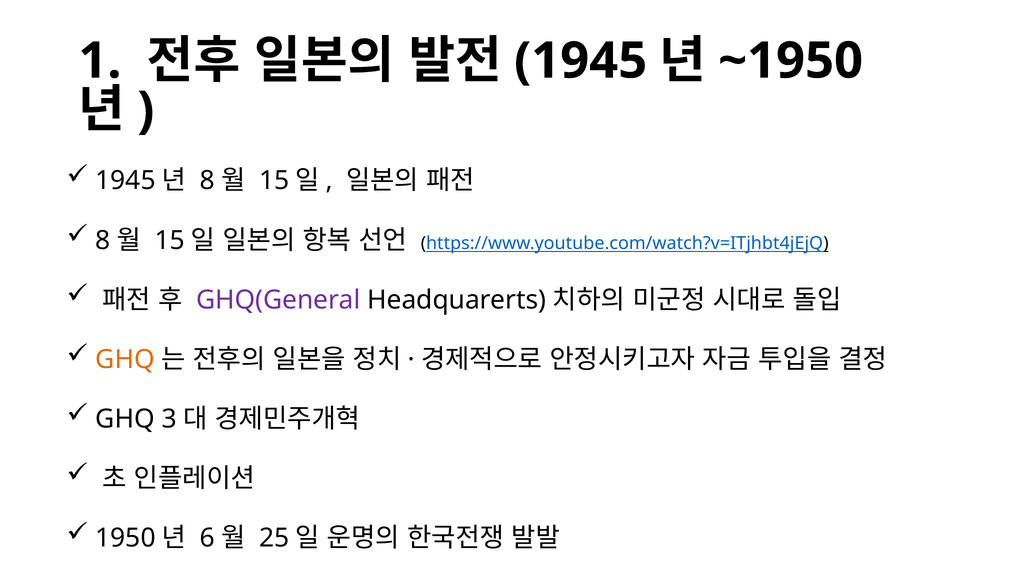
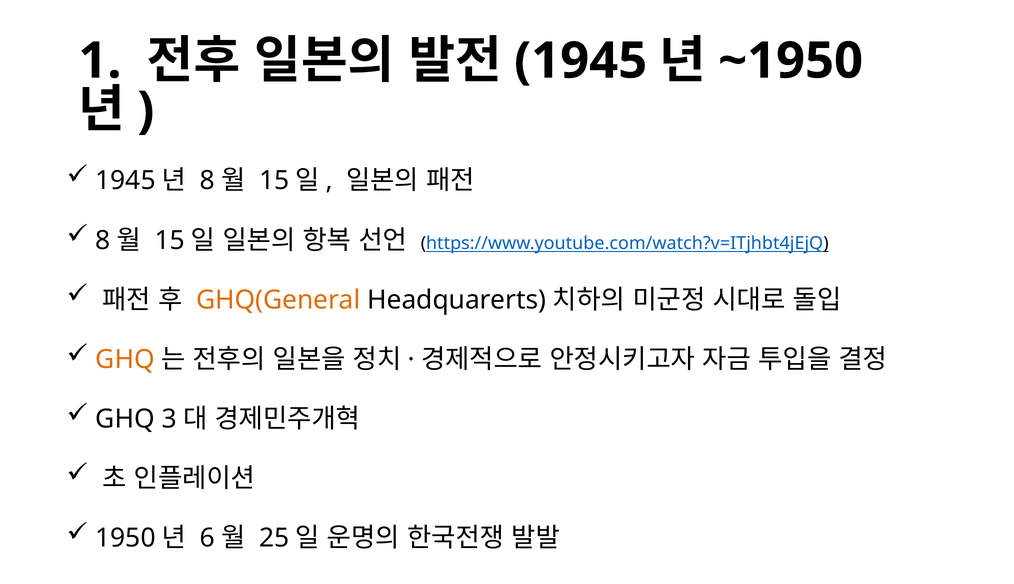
GHQ(General colour: purple -> orange (278, 300)
